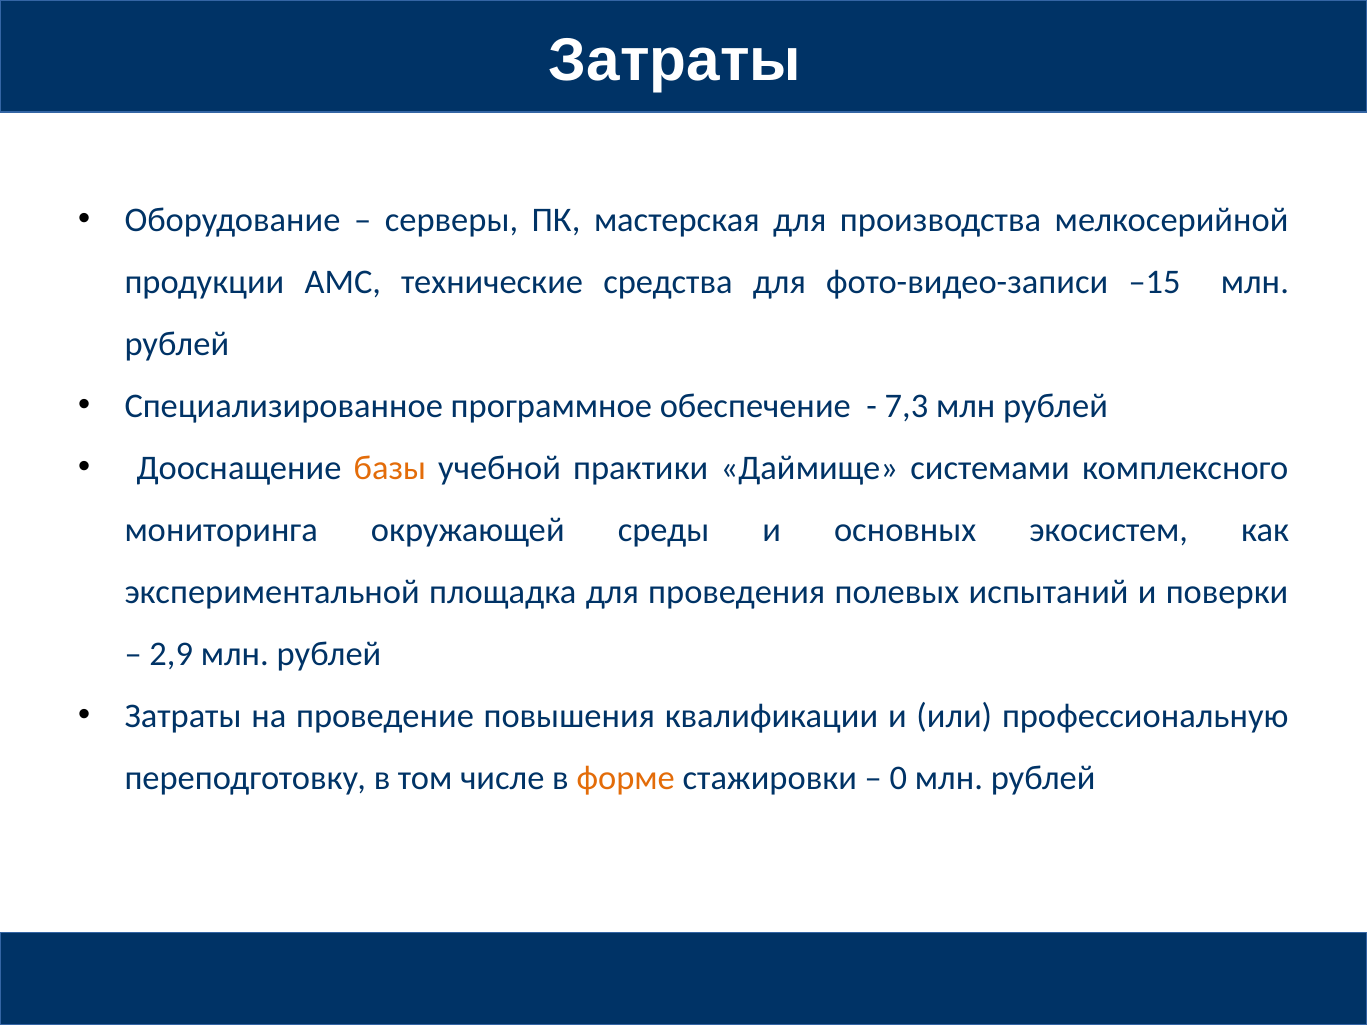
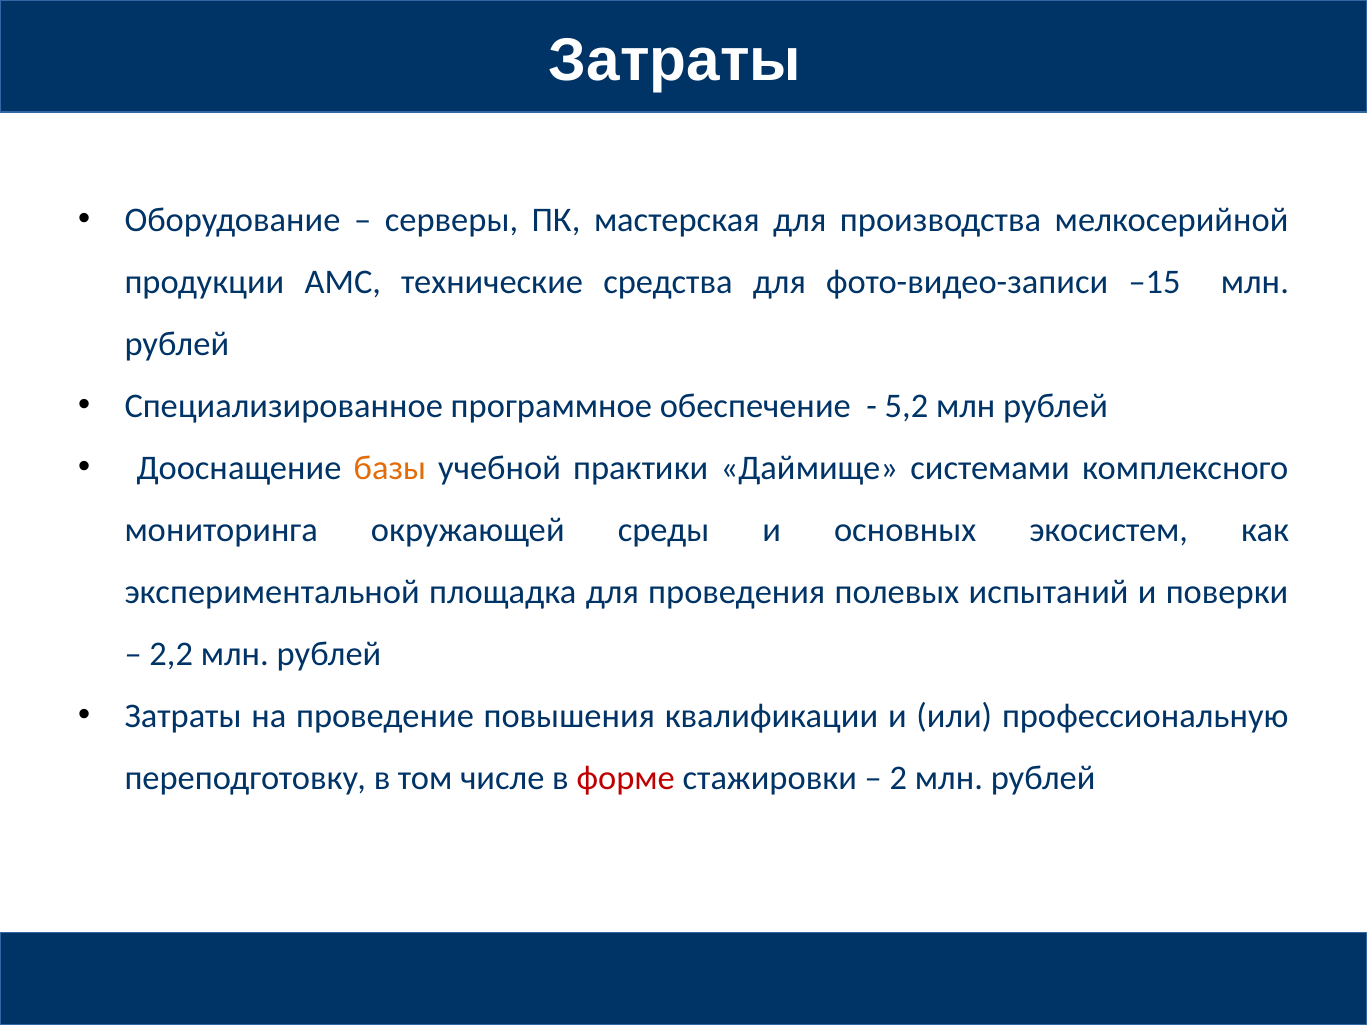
7,3: 7,3 -> 5,2 (906, 406)
2,9: 2,9 -> 2,2 (171, 654)
форме colour: orange -> red (626, 778)
0: 0 -> 2 (898, 778)
